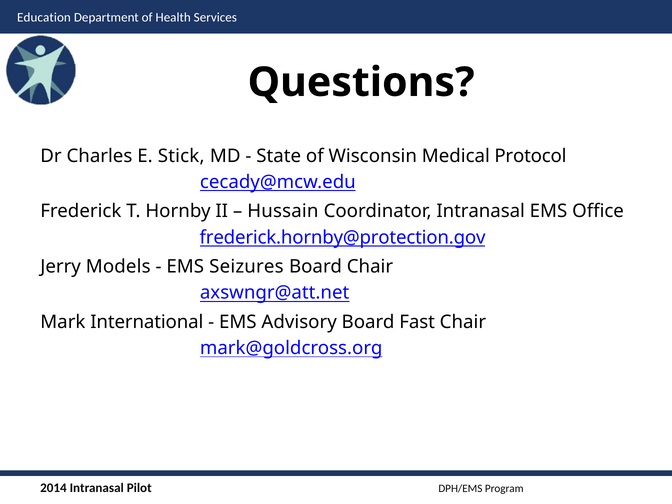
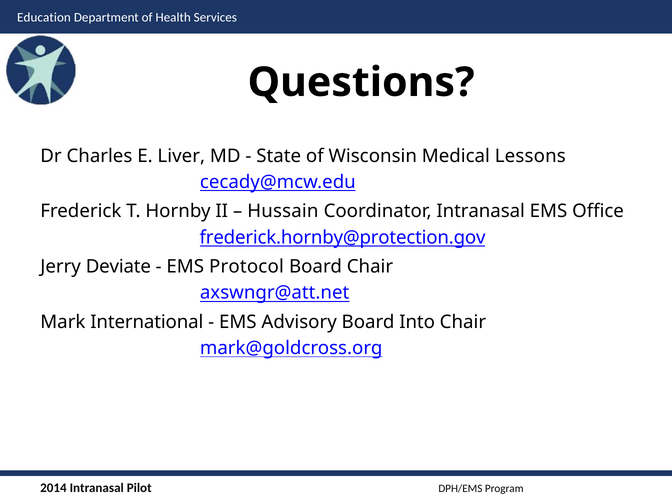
Stick: Stick -> Liver (181, 156)
Protocol: Protocol -> Lessons (530, 156)
Models: Models -> Deviate (118, 267)
Seizures: Seizures -> Protocol (246, 267)
Fast: Fast -> Into (417, 322)
